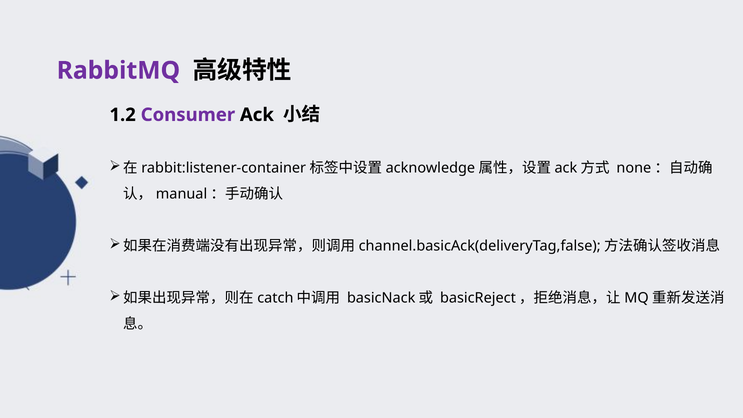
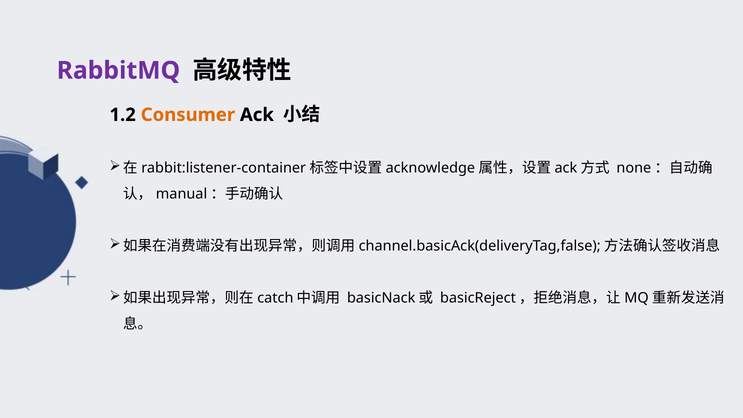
Consumer colour: purple -> orange (188, 115)
